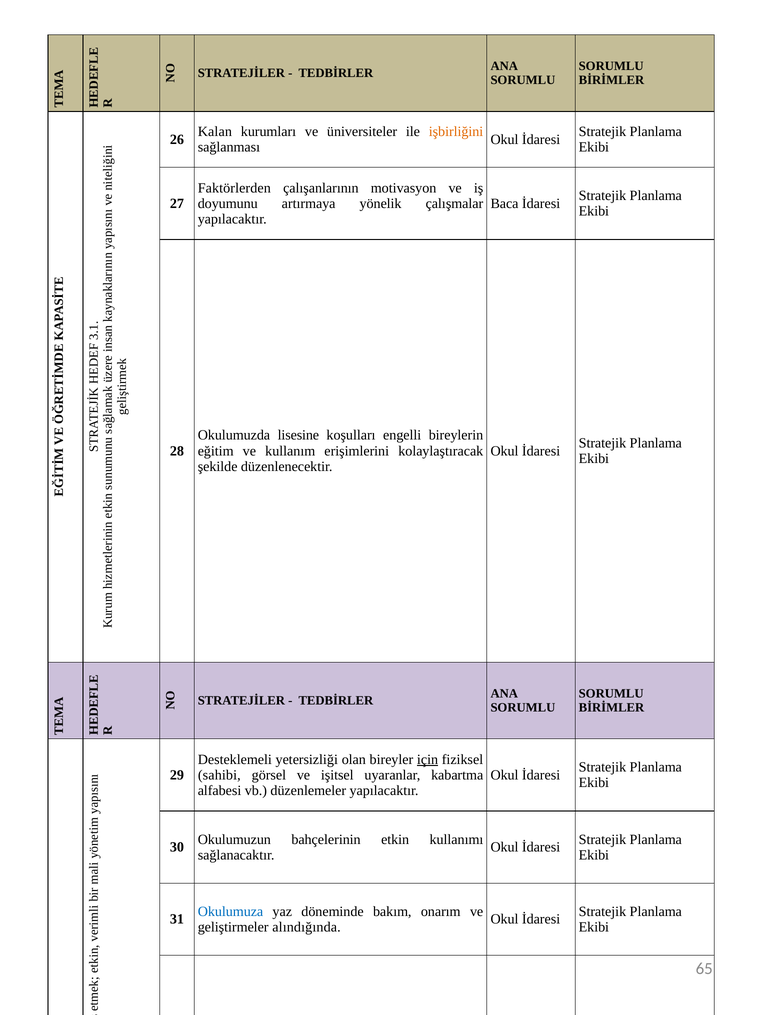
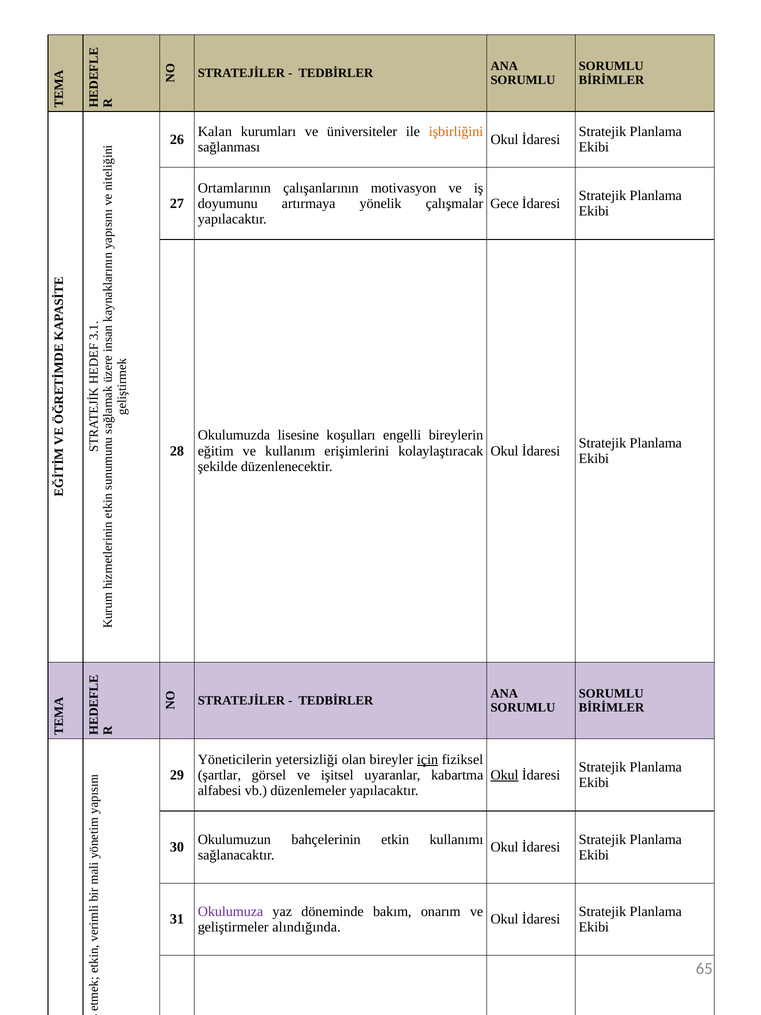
Faktörlerden: Faktörlerden -> Ortamlarının (234, 188)
Baca: Baca -> Gece (505, 203)
Desteklemeli: Desteklemeli -> Yöneticilerin (235, 759)
sahibi: sahibi -> şartlar (219, 775)
Okul underline: none -> present (505, 775)
Okulumuza colour: blue -> purple (231, 911)
